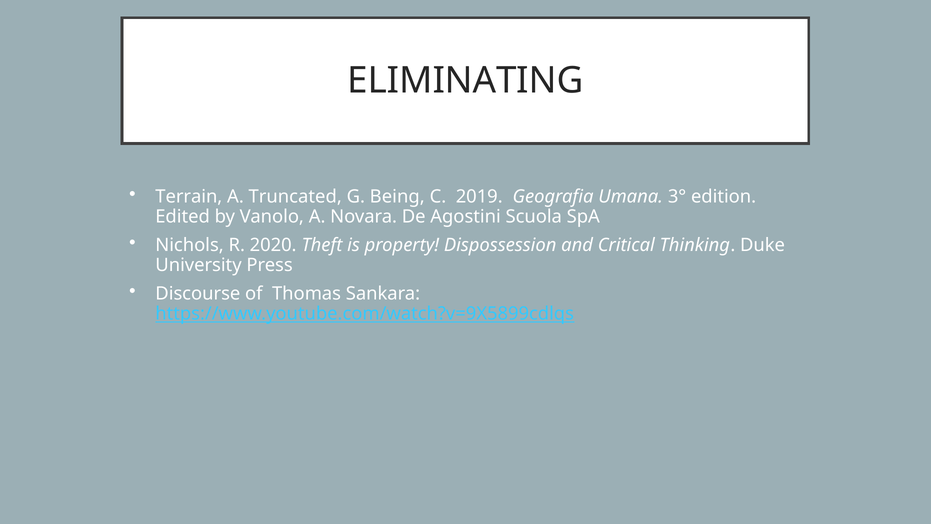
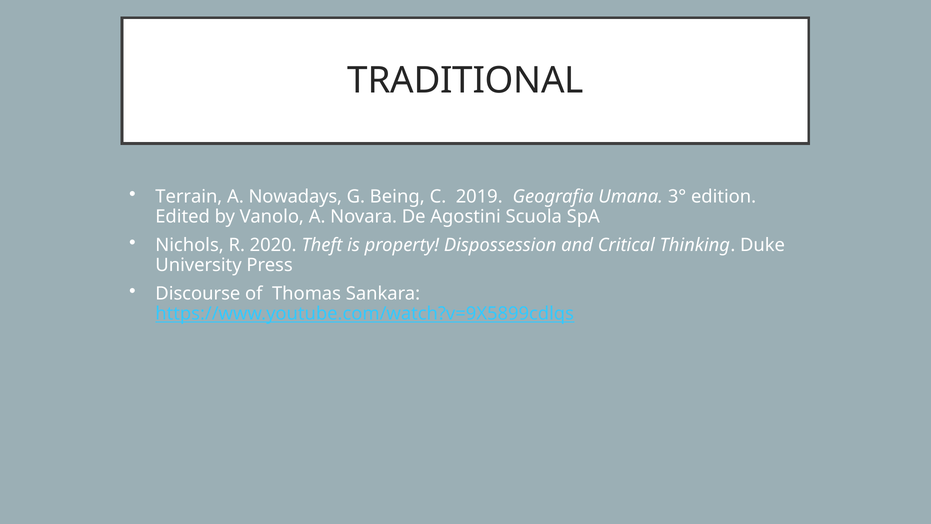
ELIMINATING: ELIMINATING -> TRADITIONAL (466, 80)
Truncated: Truncated -> Nowadays (295, 197)
